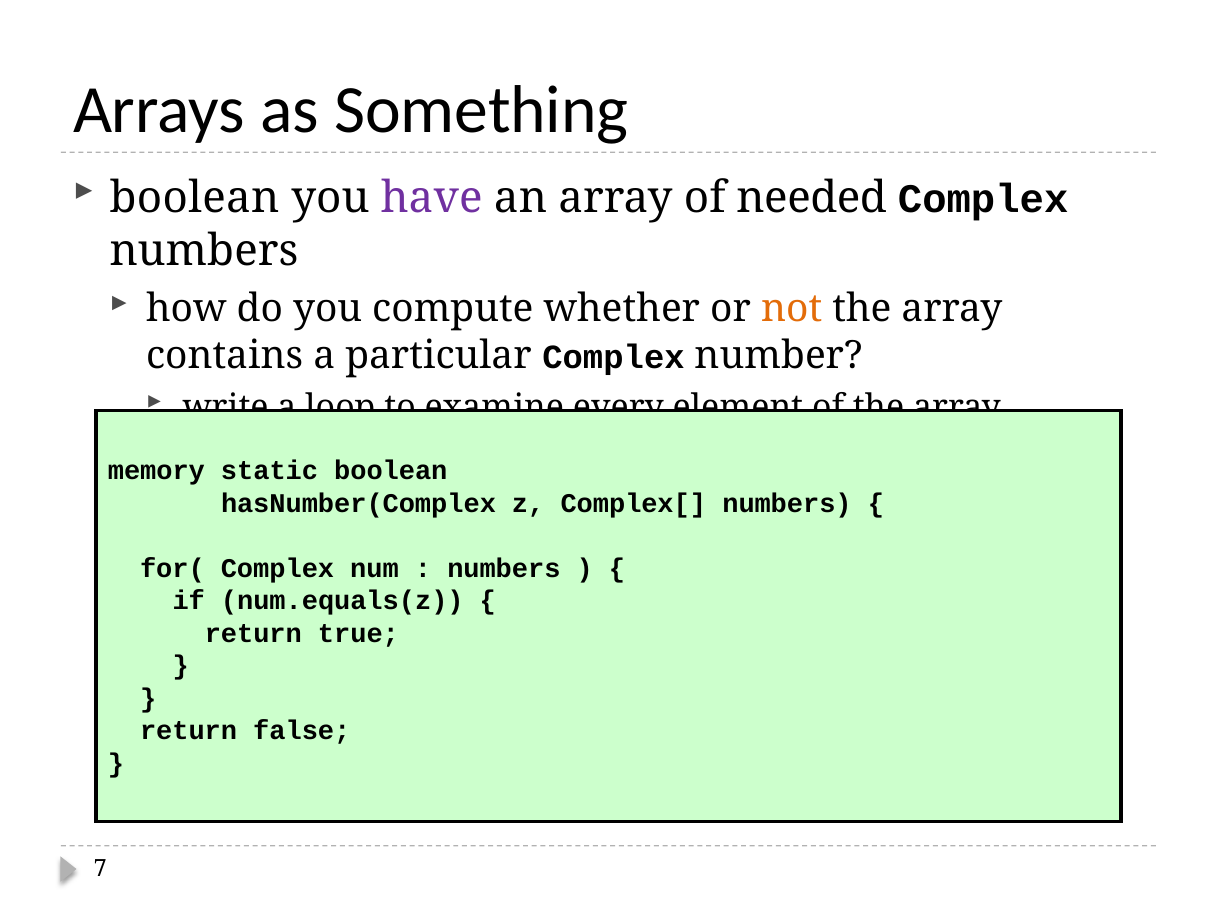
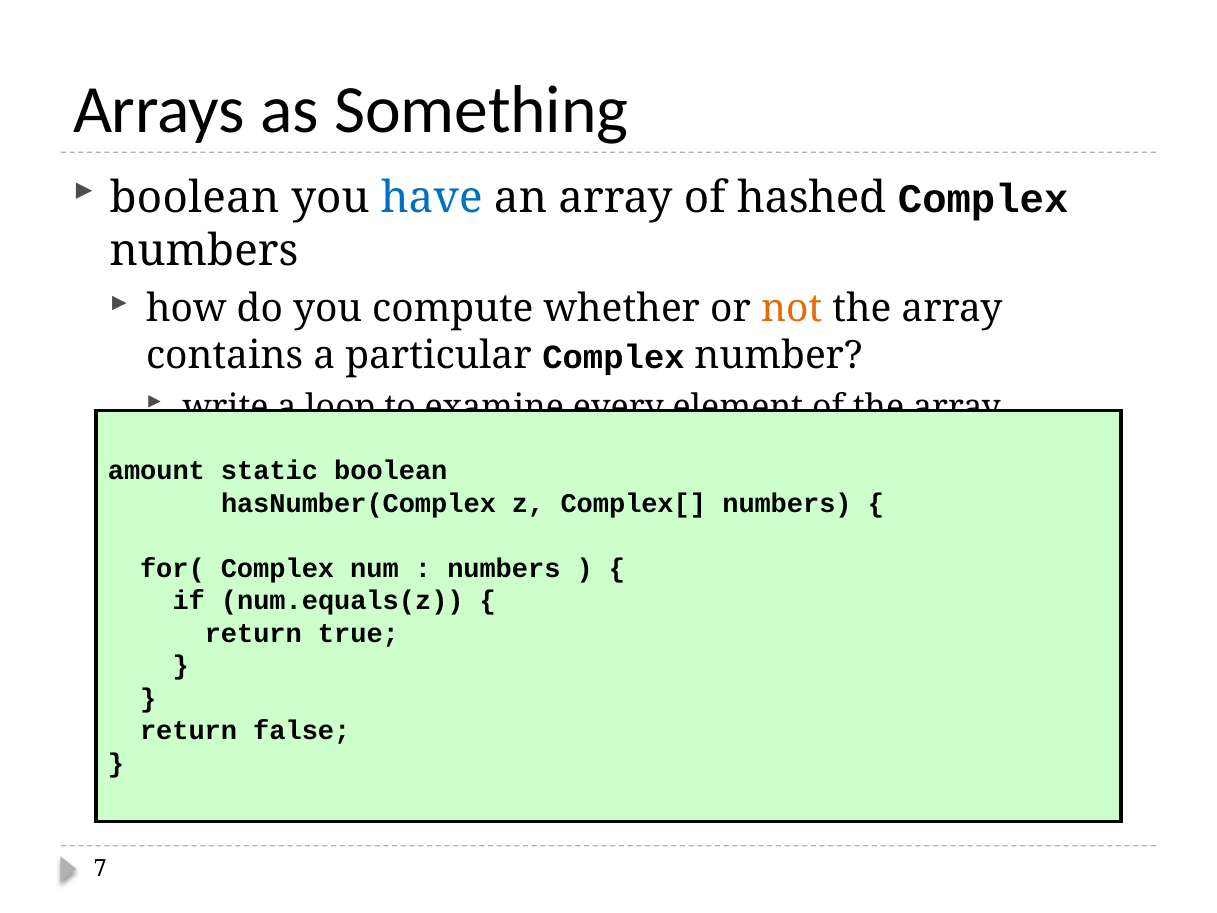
have colour: purple -> blue (432, 198)
needed: needed -> hashed (812, 198)
memory: memory -> amount (156, 471)
